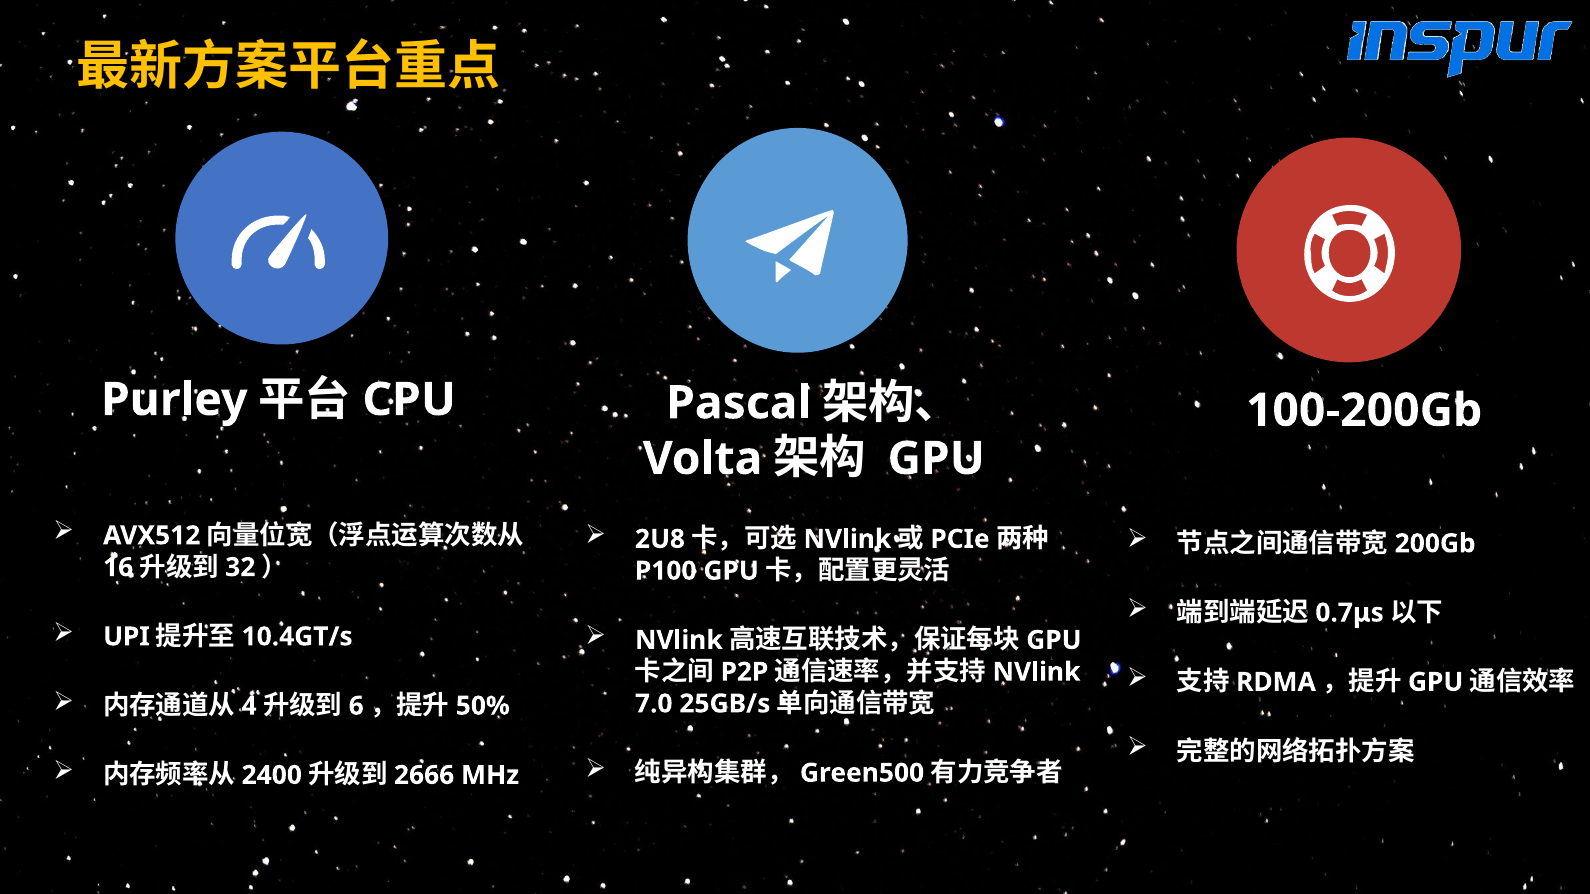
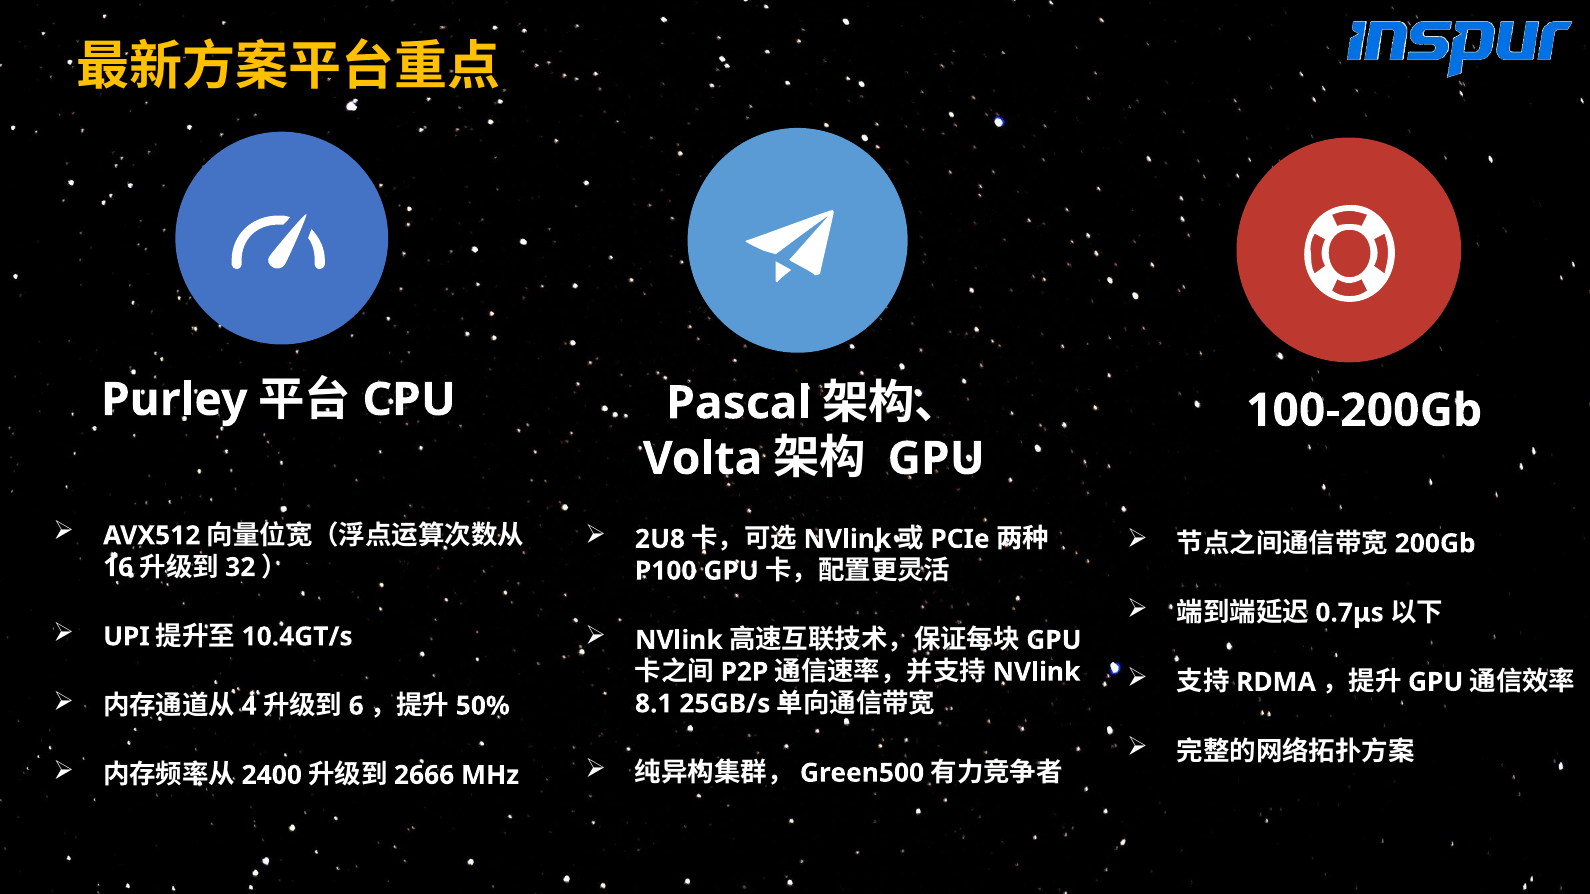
7.0: 7.0 -> 8.1 (654, 704)
